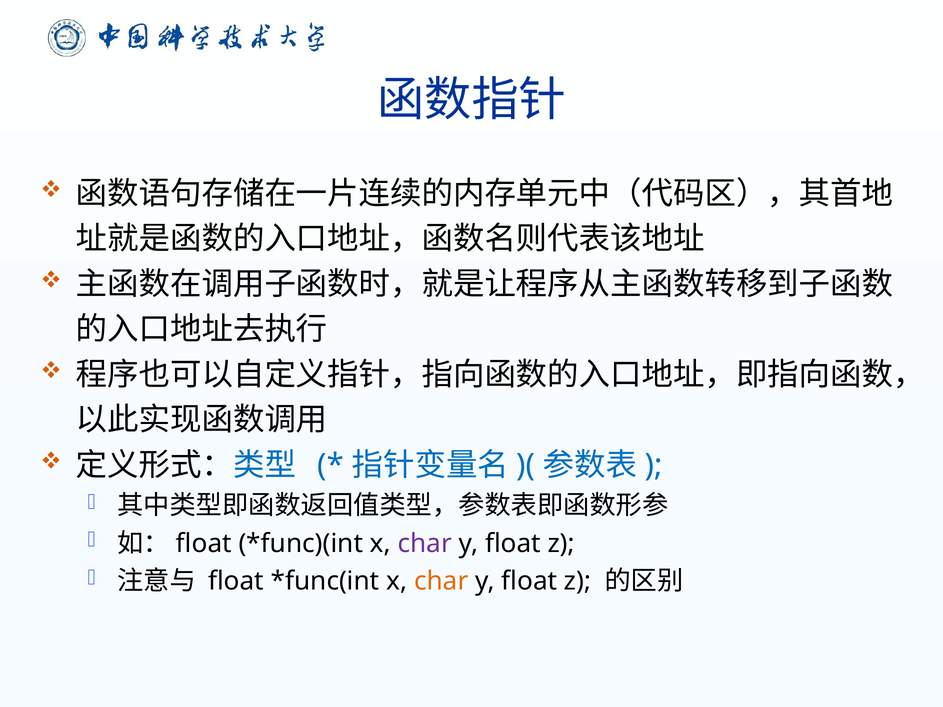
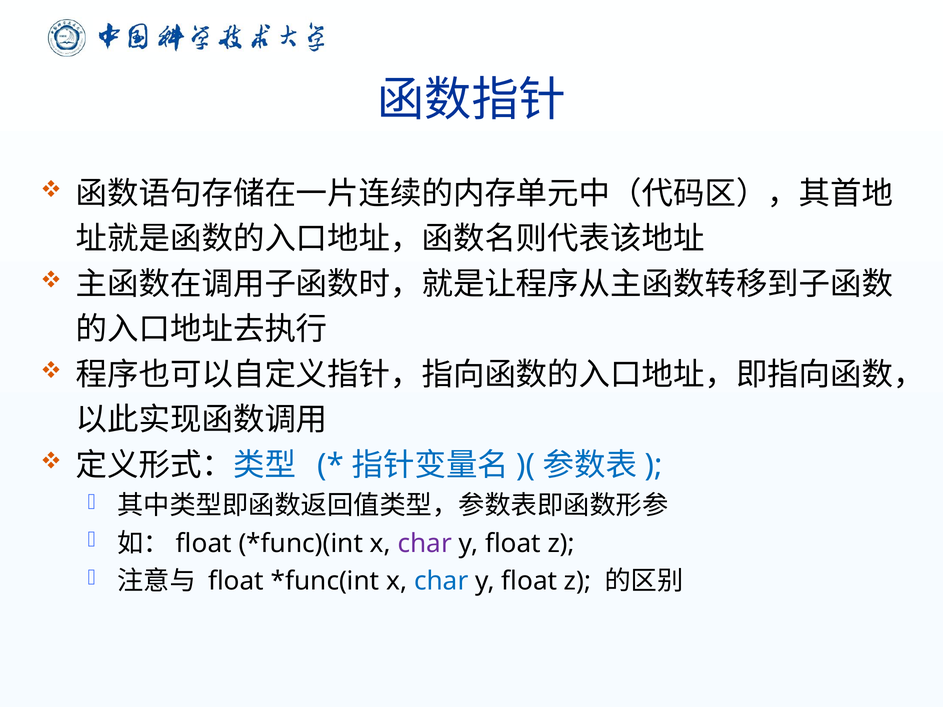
char colour: orange -> blue (441, 581)
